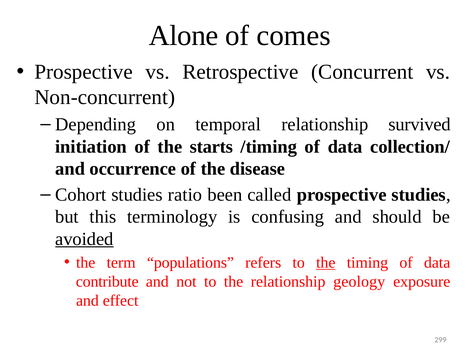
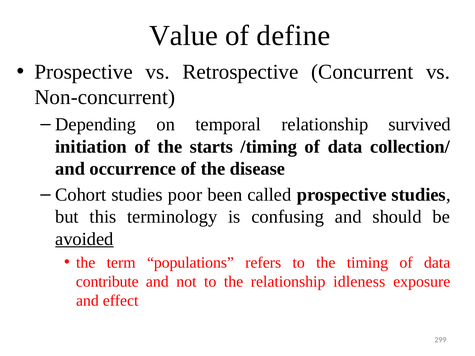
Alone: Alone -> Value (183, 36)
comes: comes -> define (293, 36)
ratio: ratio -> poor (185, 195)
the underline: present -> none (326, 263)
geology: geology -> idleness (359, 282)
